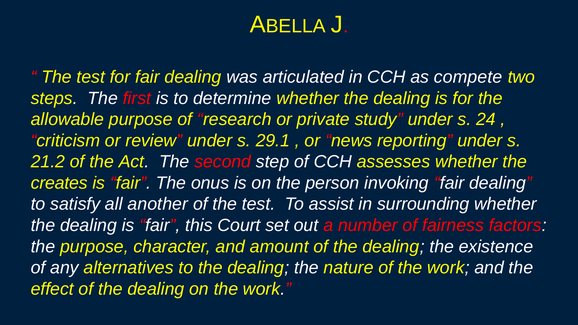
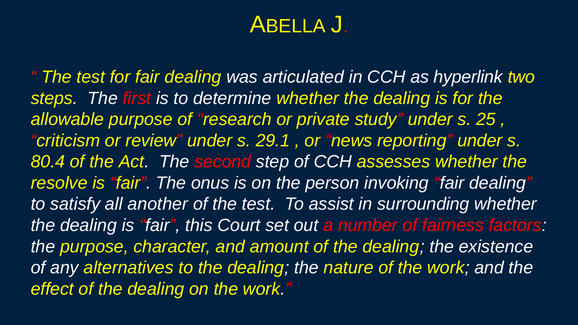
compete: compete -> hyperlink (468, 77)
24: 24 -> 25 (486, 120)
21.2: 21.2 -> 80.4 (48, 162)
creates: creates -> resolve (59, 183)
